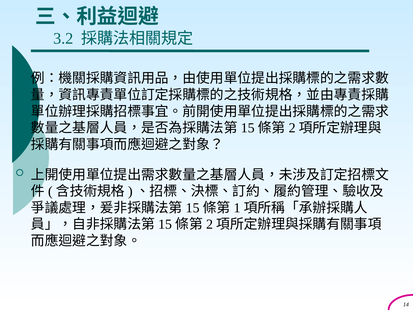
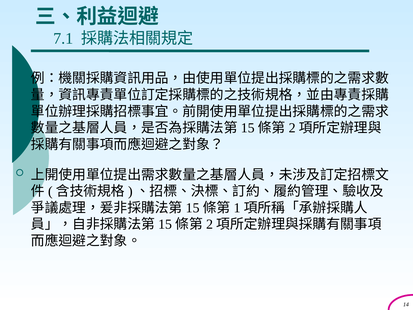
3.2: 3.2 -> 7.1 (63, 38)
